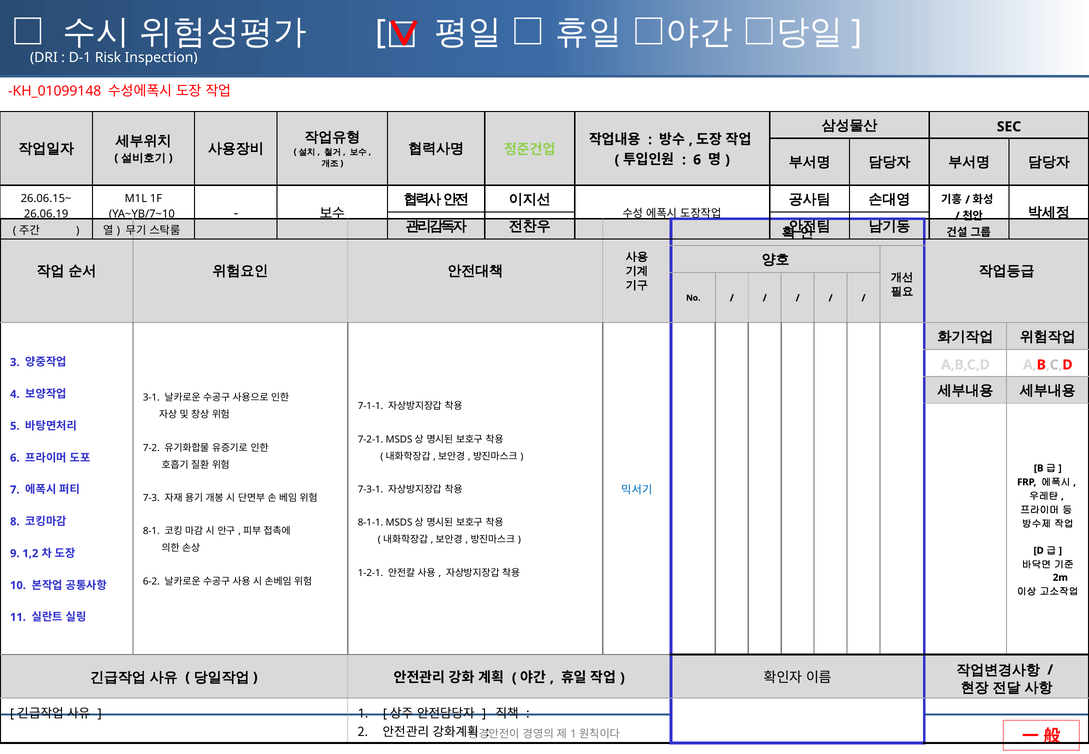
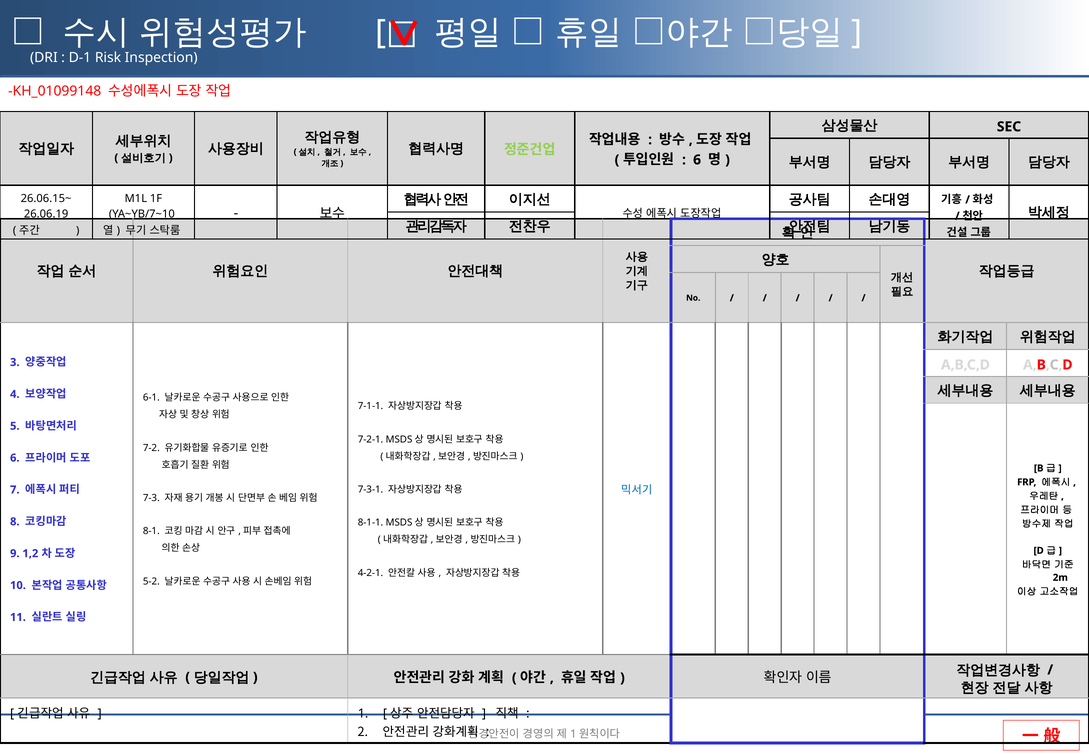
3-1: 3-1 -> 6-1 (151, 398)
1-2-1: 1-2-1 -> 4-2-1 (370, 573)
6-2: 6-2 -> 5-2 (151, 581)
